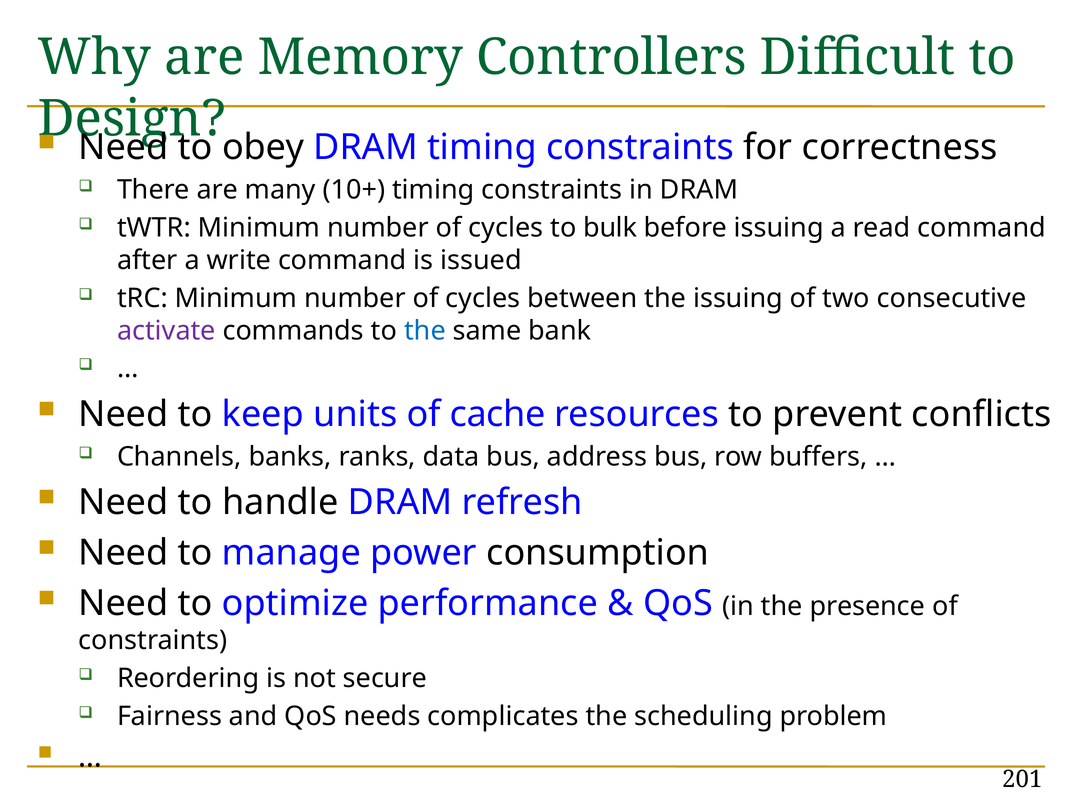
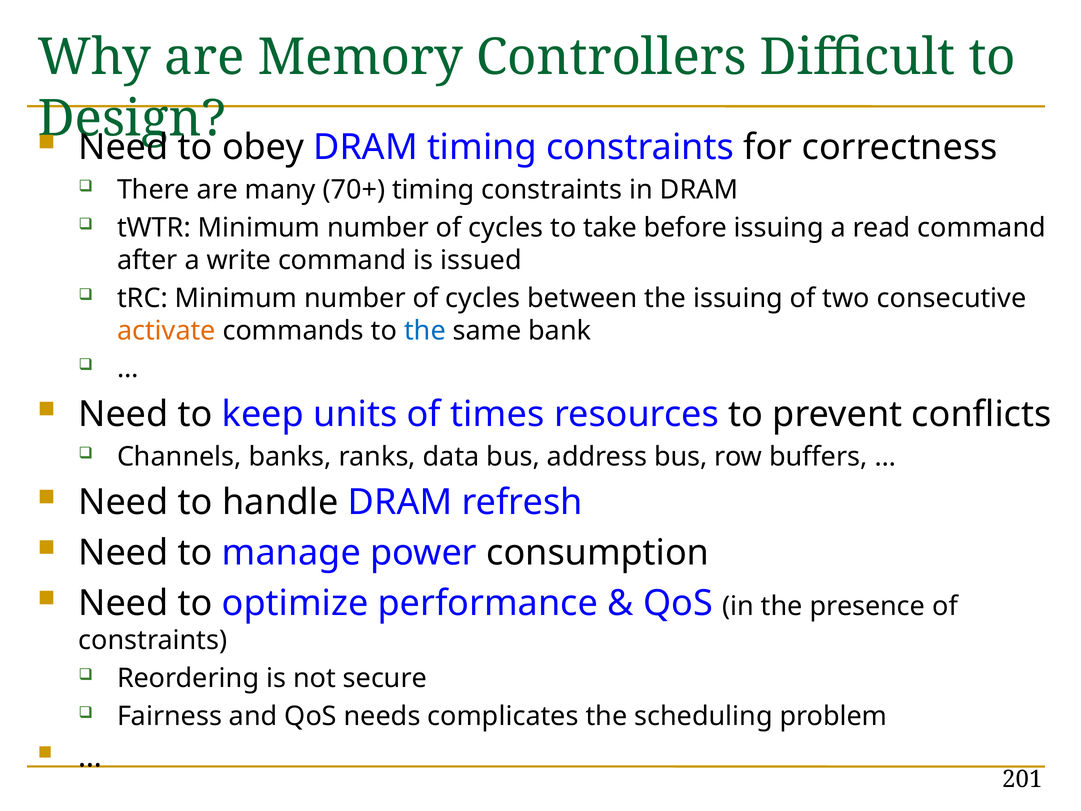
10+: 10+ -> 70+ (354, 190)
bulk: bulk -> take (610, 228)
activate colour: purple -> orange (166, 331)
cache: cache -> times (497, 414)
